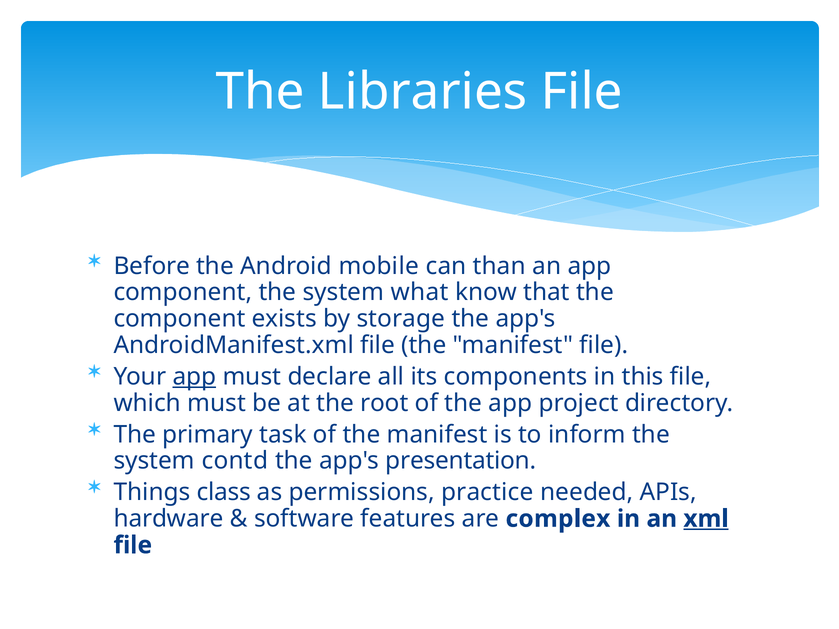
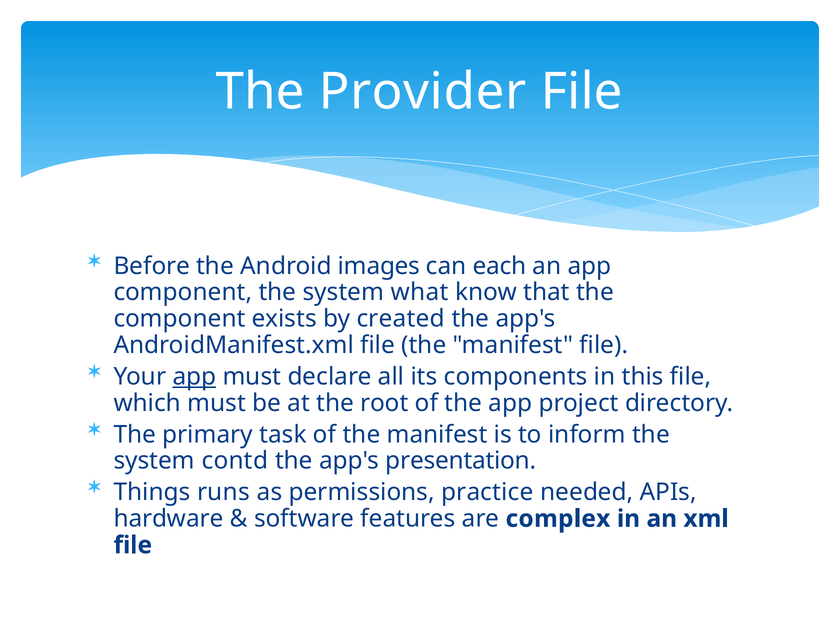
Libraries: Libraries -> Provider (422, 92)
mobile: mobile -> images (379, 266)
than: than -> each (500, 266)
storage: storage -> created (401, 319)
class: class -> runs (223, 493)
xml underline: present -> none (706, 519)
